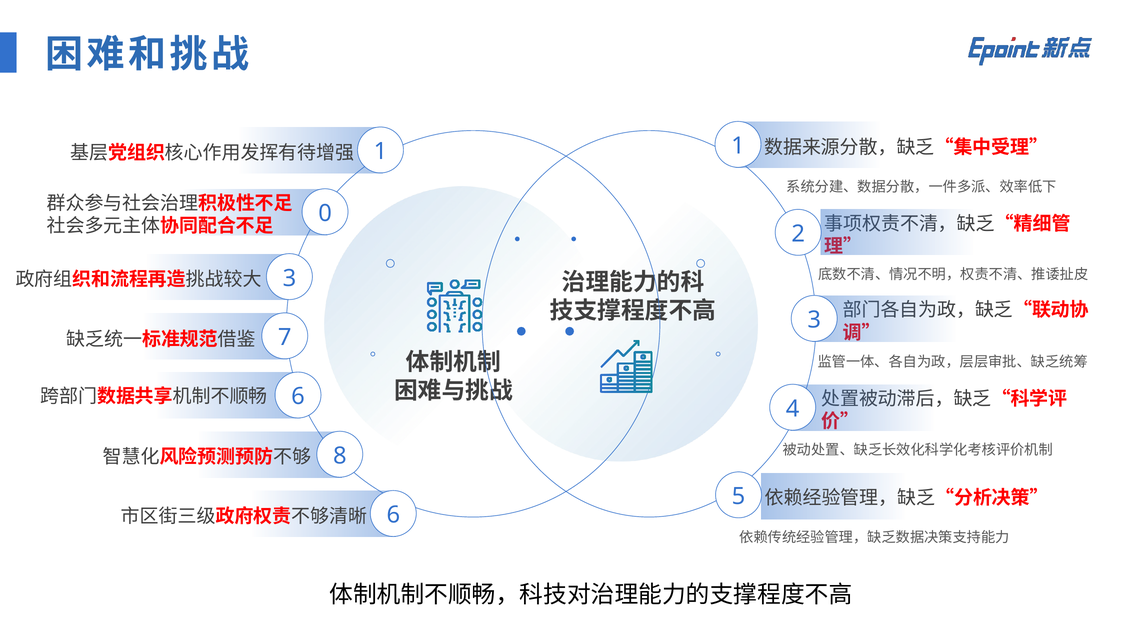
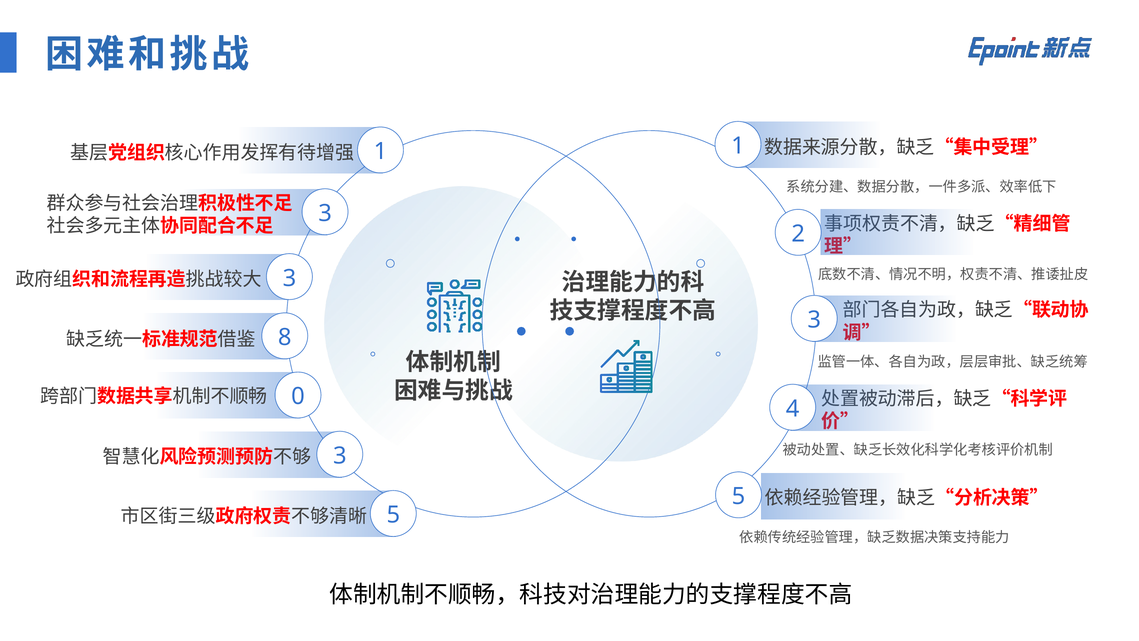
0: 0 -> 3 (325, 213)
7: 7 -> 8 (285, 337)
6: 6 -> 0 (298, 396)
8: 8 -> 3 (340, 456)
6: 6 -> 5 (393, 515)
